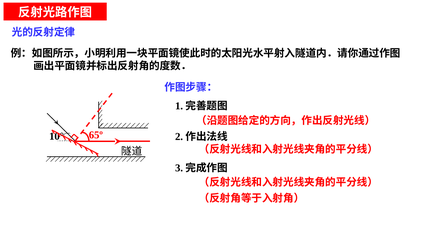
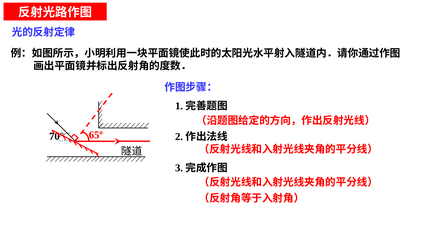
10°: 10° -> 70° (57, 136)
